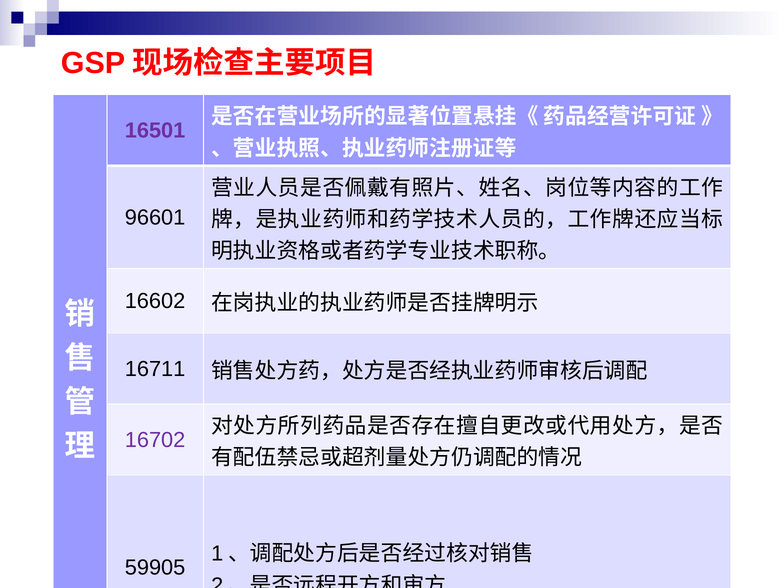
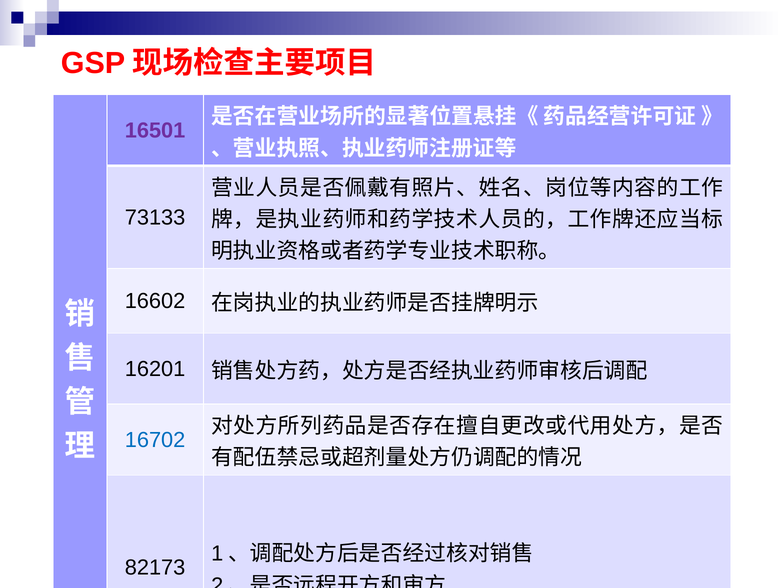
96601: 96601 -> 73133 (155, 217)
16711: 16711 -> 16201 (155, 369)
16702 colour: purple -> blue (155, 440)
59905: 59905 -> 82173 (155, 568)
